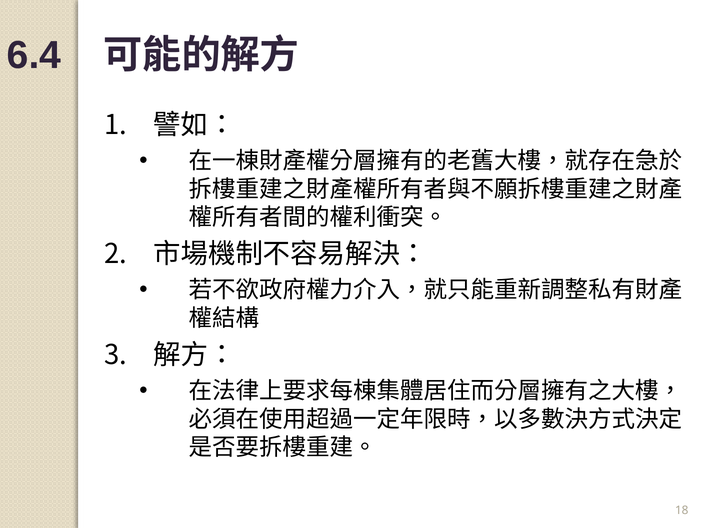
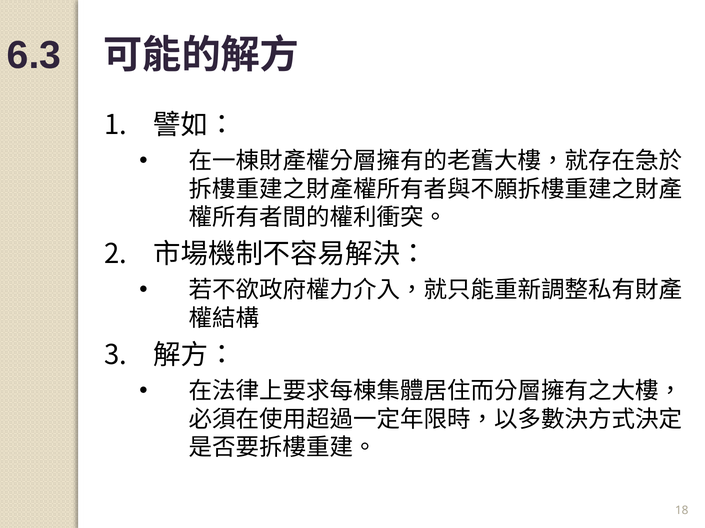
6.4: 6.4 -> 6.3 (34, 55)
